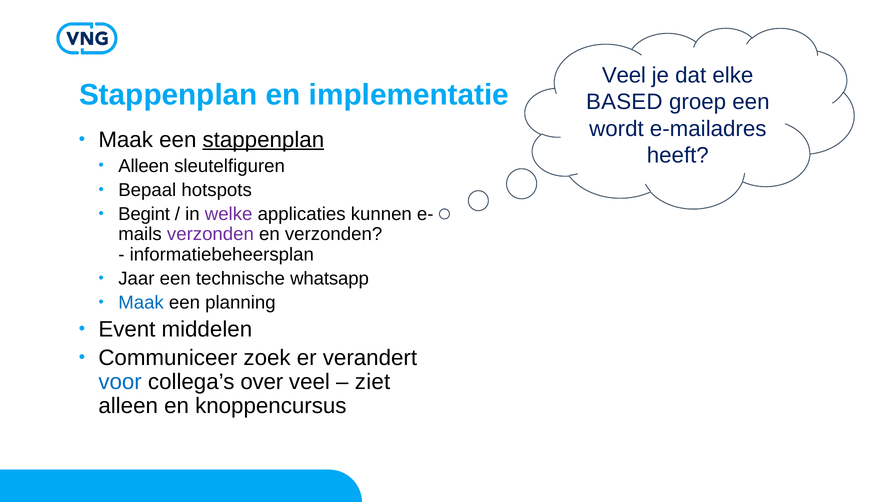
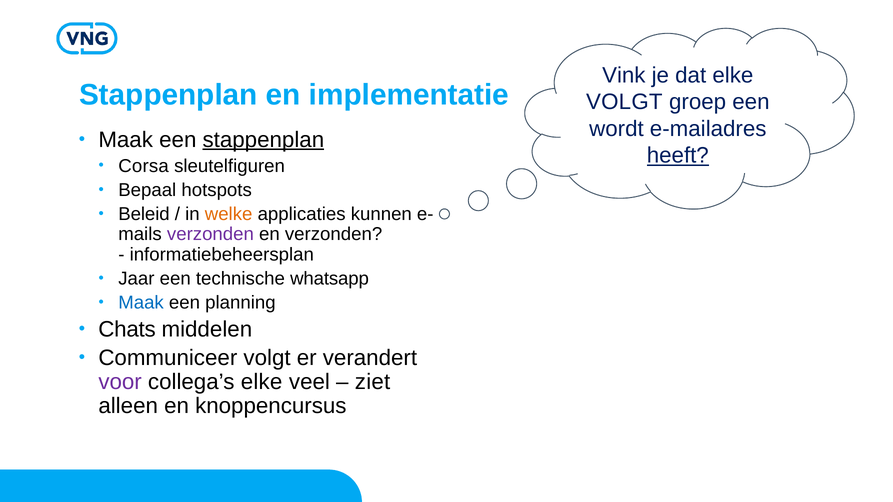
Veel: Veel -> Vink (624, 75)
BASED: BASED -> VOLGT (624, 102)
heeft underline: none -> present (678, 156)
Alleen: Alleen -> Corsa (144, 166)
Begint: Begint -> Beleid (144, 214)
welke colour: purple -> orange (229, 214)
Event: Event -> Chats (127, 329)
Communiceer zoek: zoek -> volgt (267, 358)
voor colour: blue -> purple (120, 382)
collega’s over: over -> elke (262, 382)
